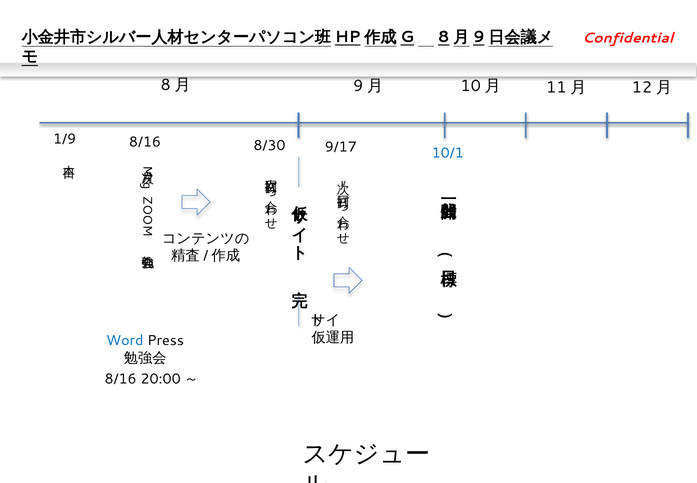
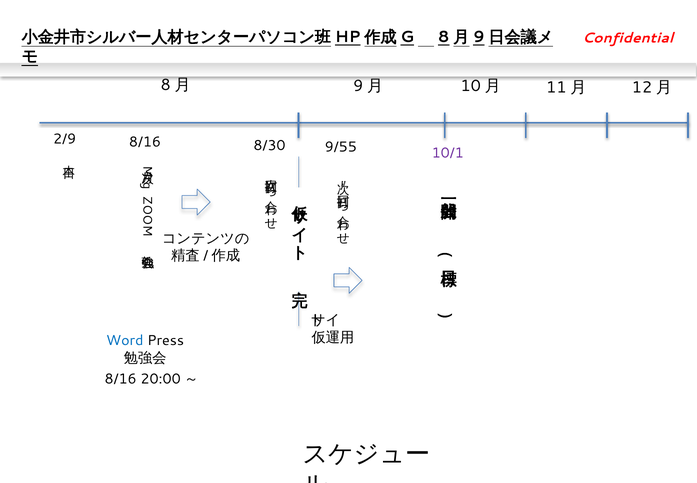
1/9: 1/9 -> 2/9 (65, 139)
9/17: 9/17 -> 9/55 (341, 147)
10/1 colour: blue -> purple (448, 153)
